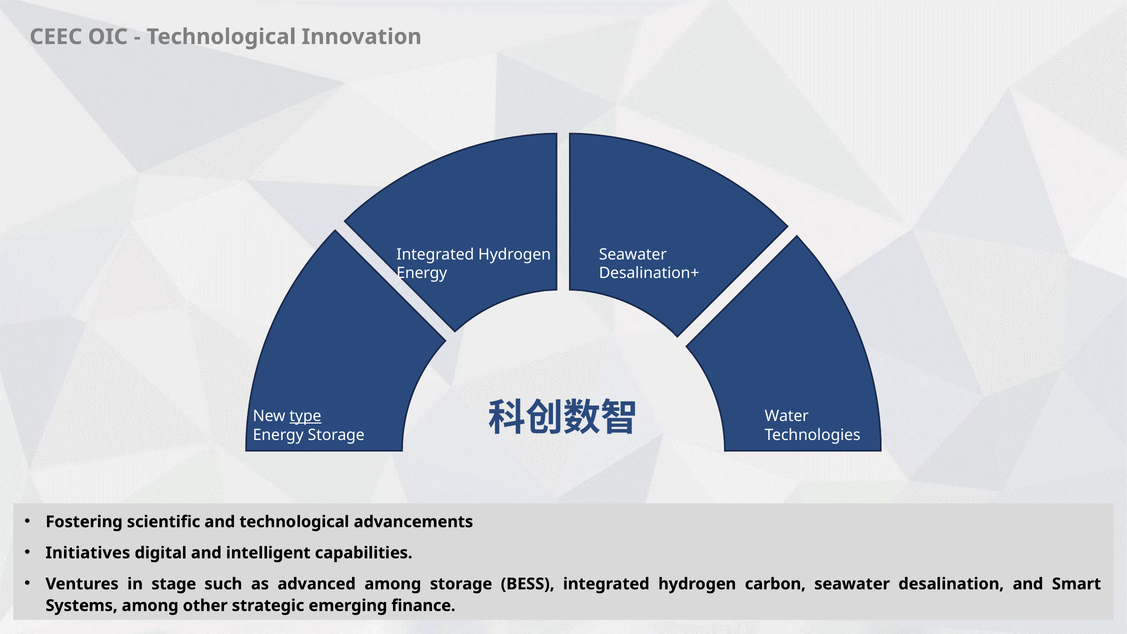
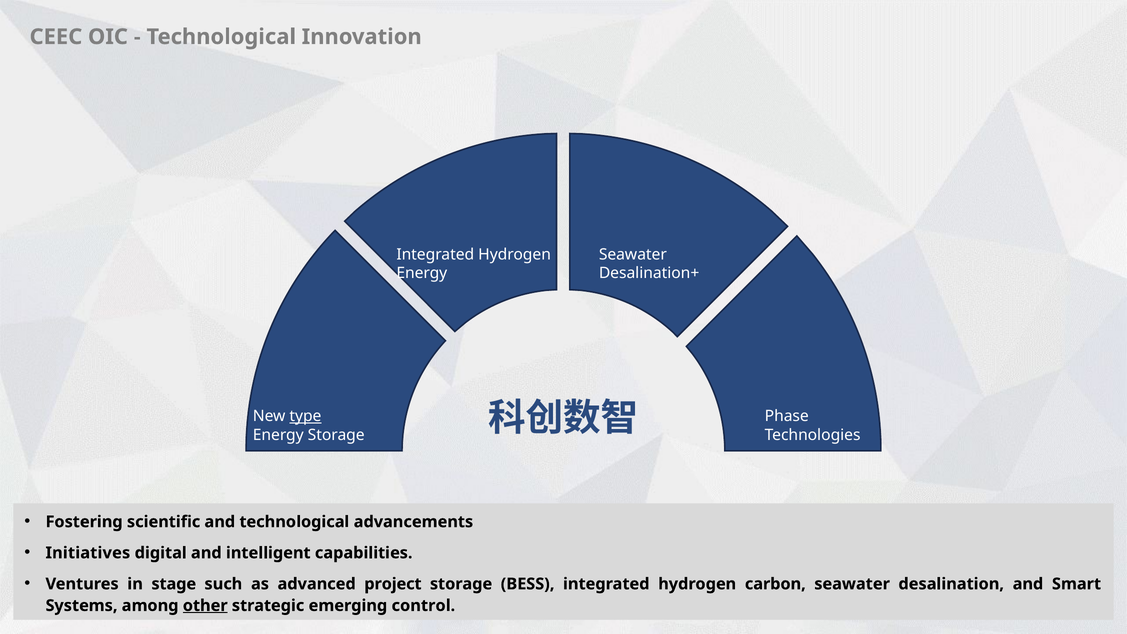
Water: Water -> Phase (787, 416)
advanced among: among -> project (393, 584)
other underline: none -> present (205, 606)
finance: finance -> control (423, 606)
